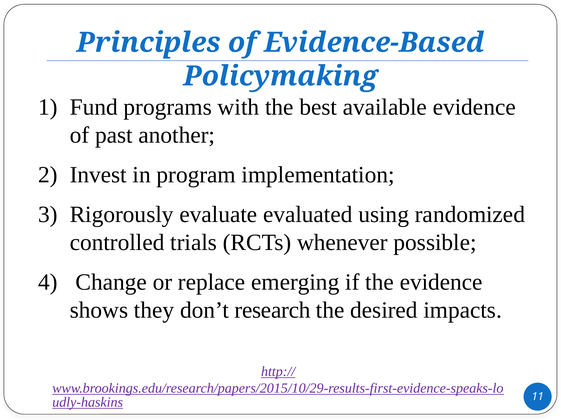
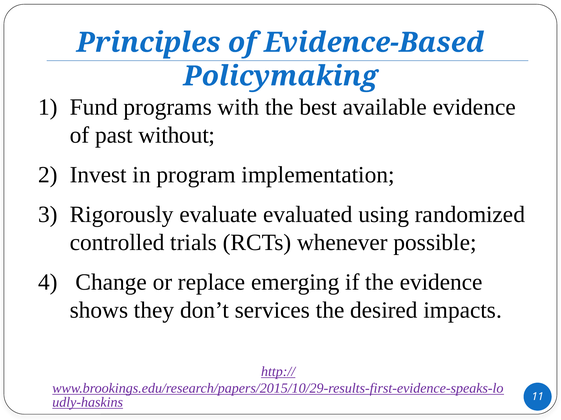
another: another -> without (177, 135)
research: research -> services (272, 311)
